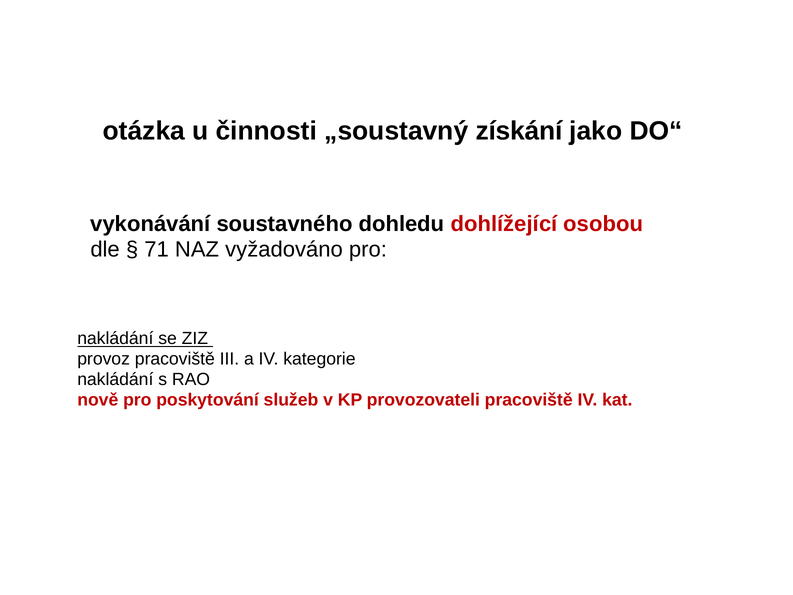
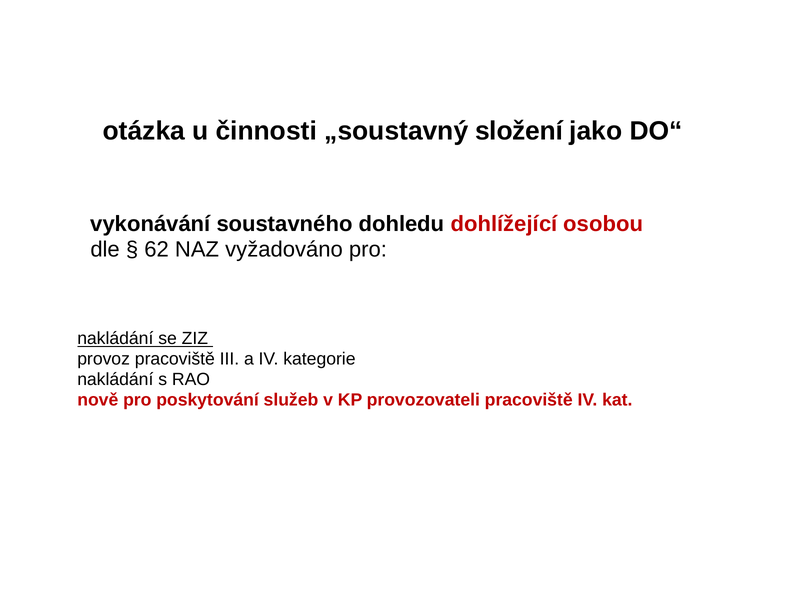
získání: získání -> složení (519, 131)
71: 71 -> 62 (157, 249)
